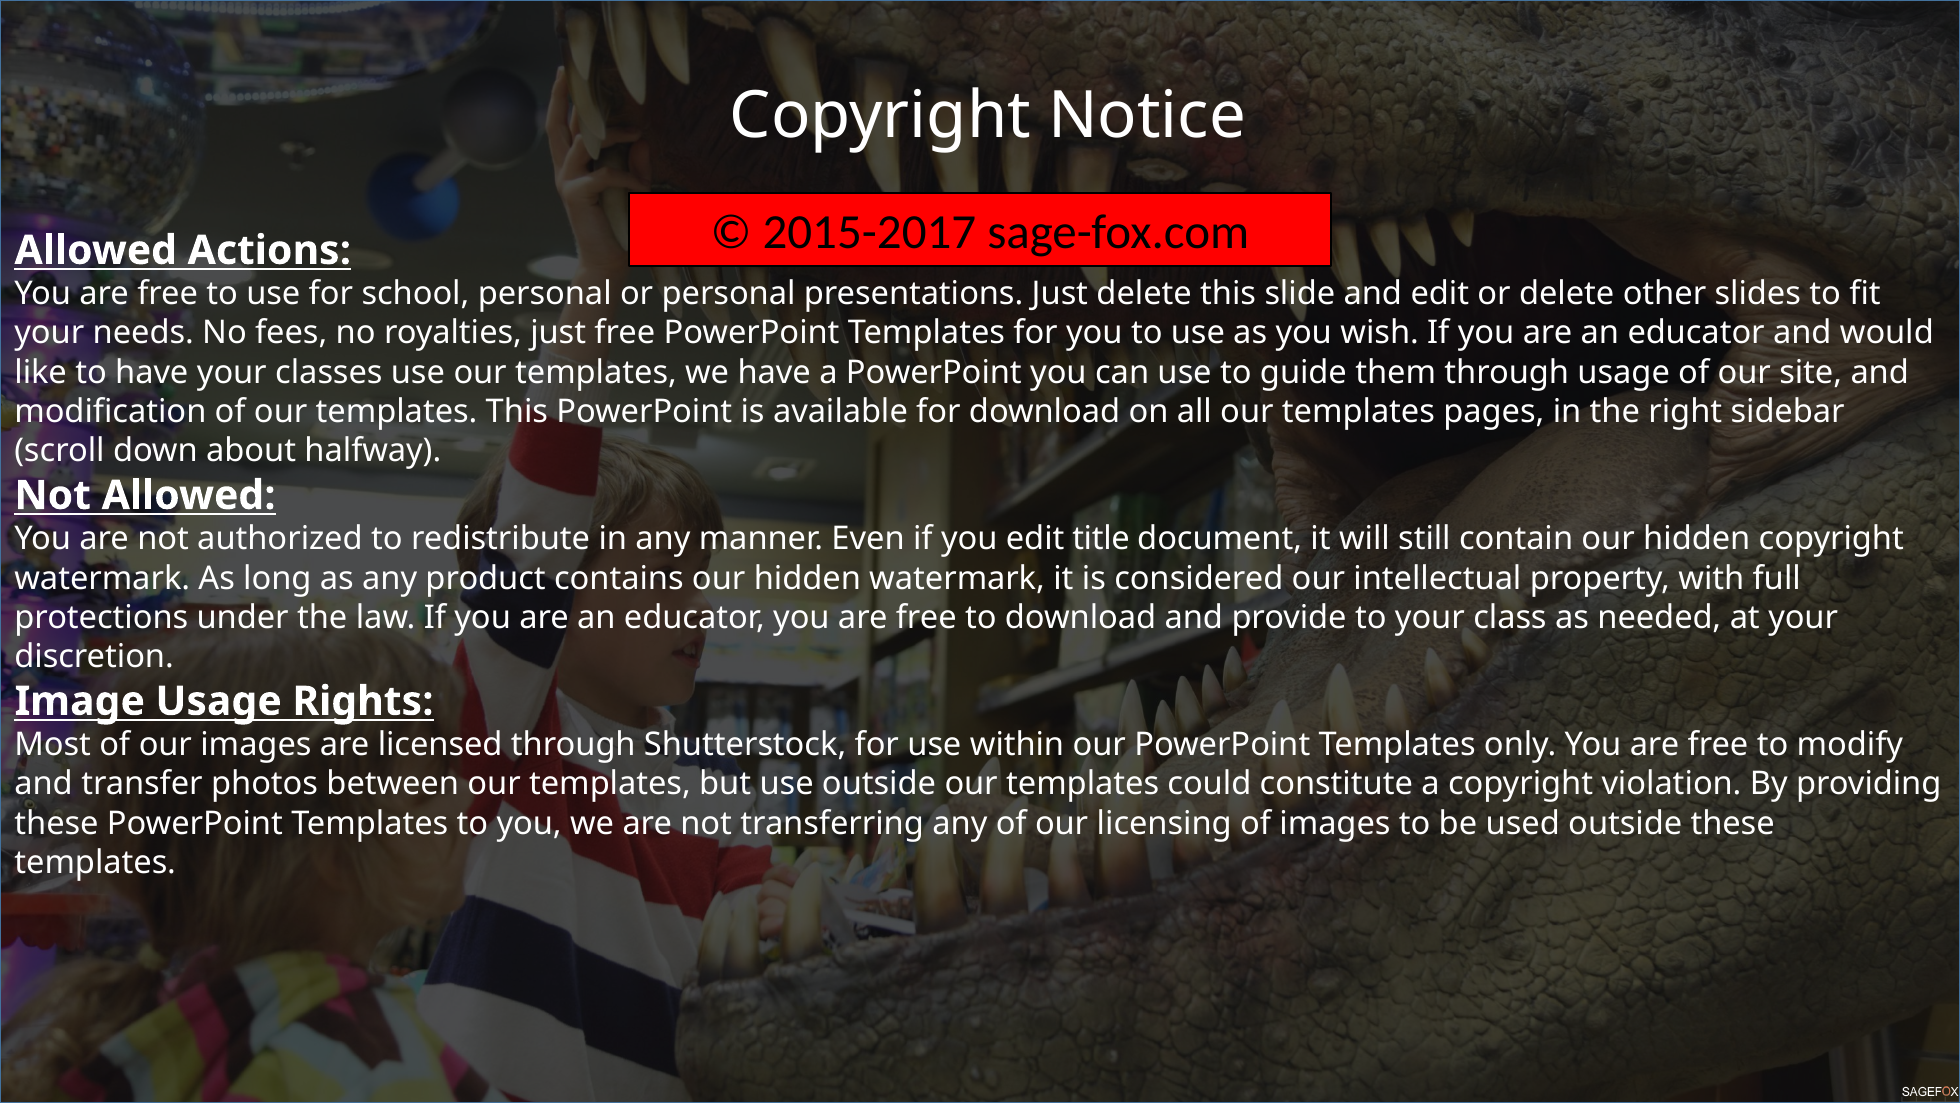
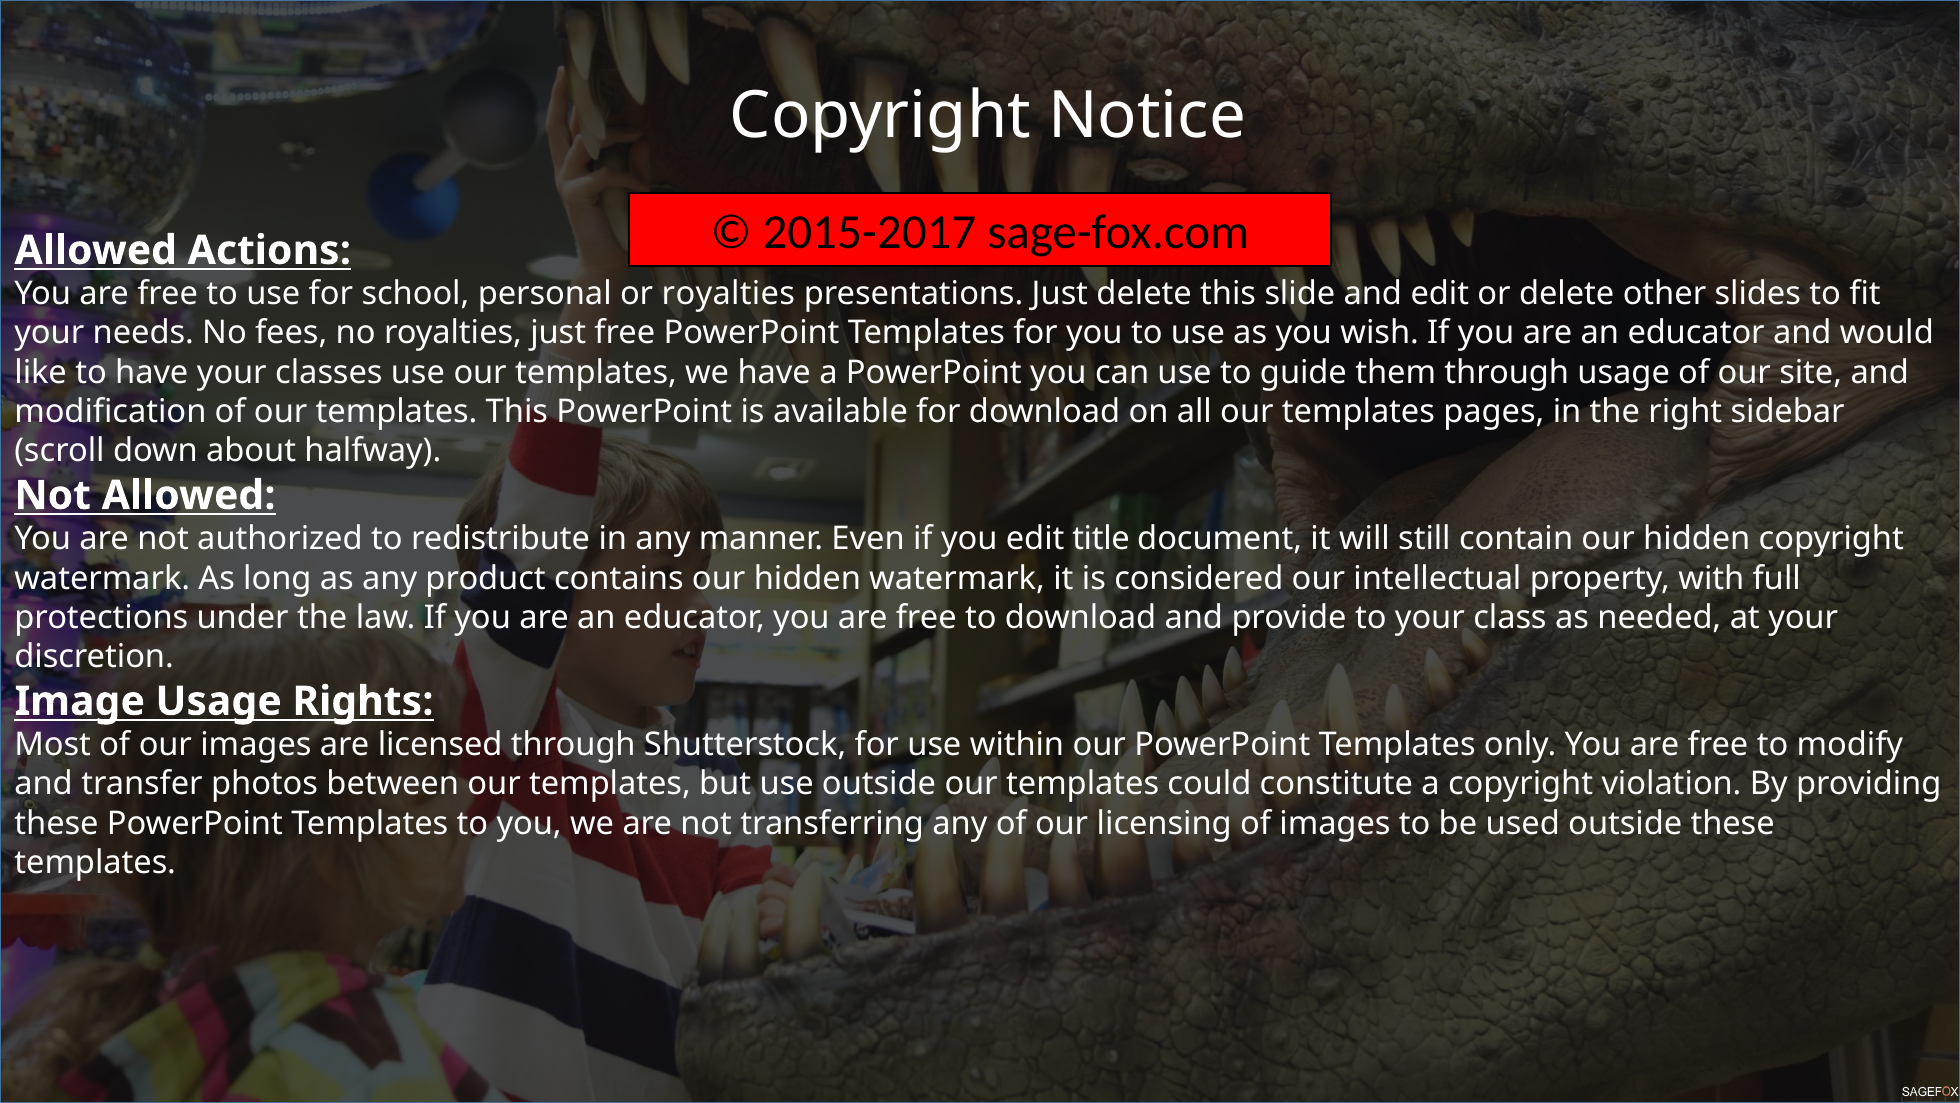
or personal: personal -> royalties (728, 294)
